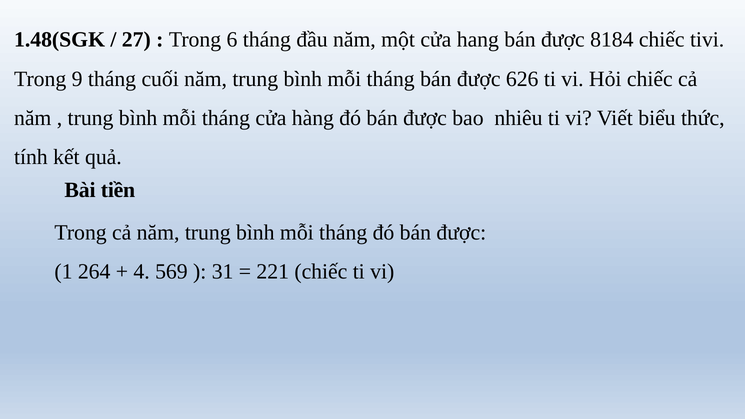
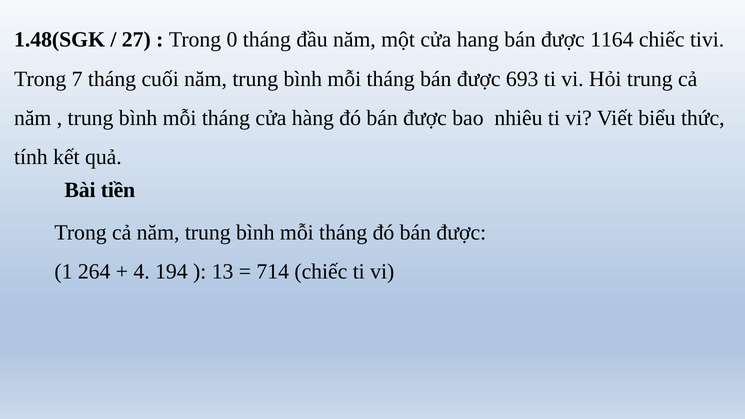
6: 6 -> 0 (232, 40)
8184: 8184 -> 1164 (612, 40)
9: 9 -> 7 (77, 79)
626: 626 -> 693 (522, 79)
Hỏi chiếc: chiếc -> trung (650, 79)
569: 569 -> 194 (171, 272)
31: 31 -> 13 (223, 272)
221: 221 -> 714 (273, 272)
